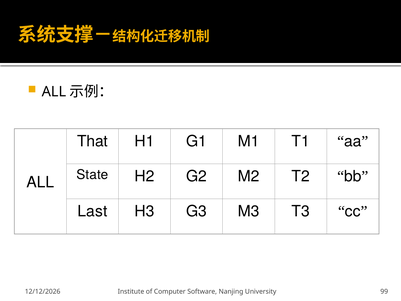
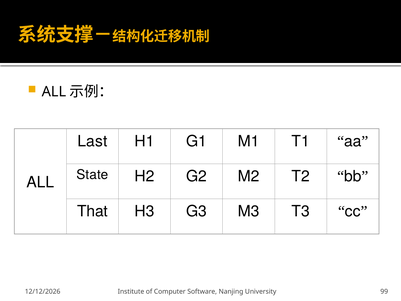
That: That -> Last (92, 141)
Last: Last -> That (93, 211)
